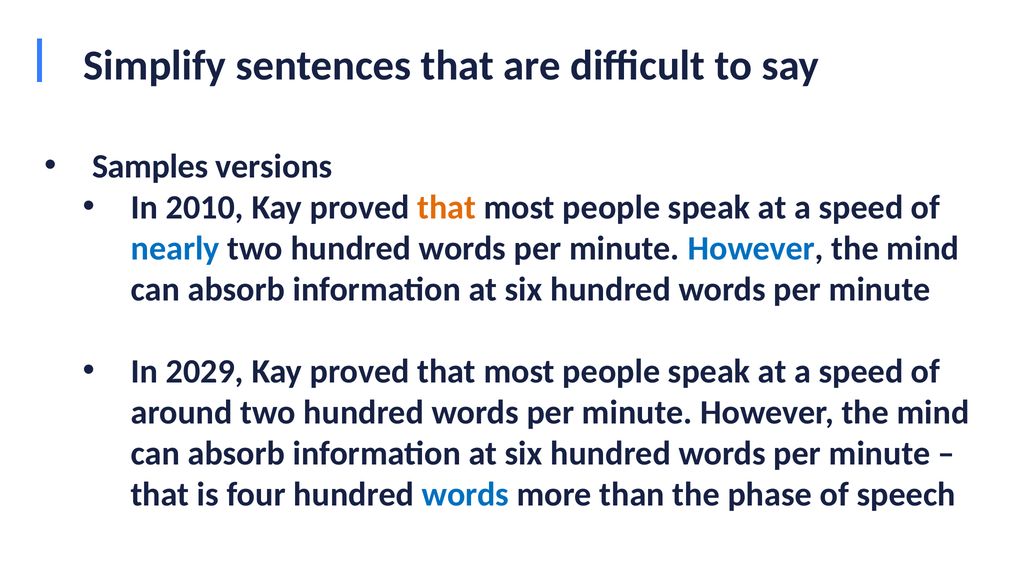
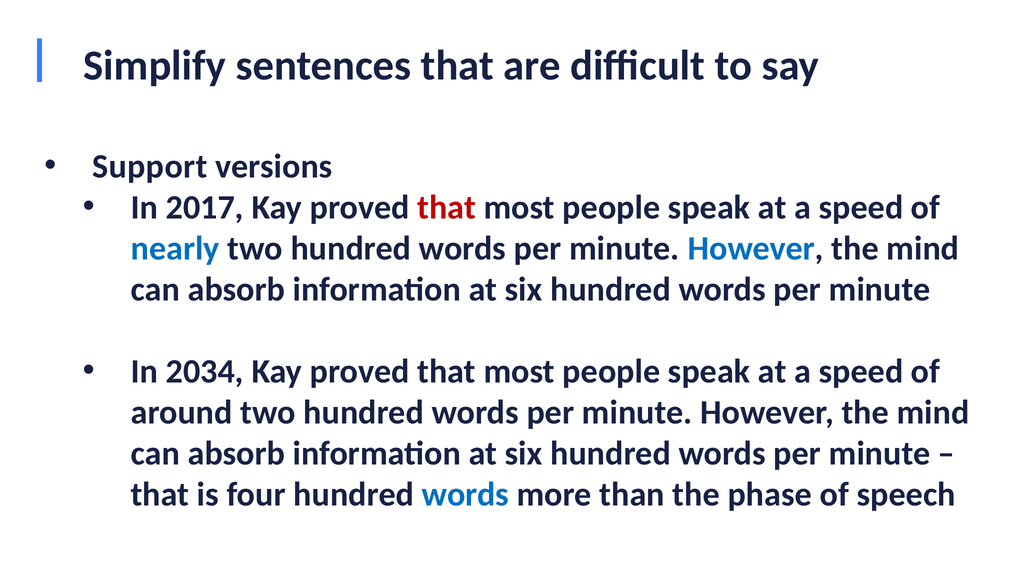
Samples: Samples -> Support (150, 166)
2010: 2010 -> 2017 (205, 207)
that colour: orange -> red (447, 207)
2029: 2029 -> 2034 (205, 371)
